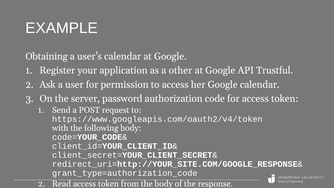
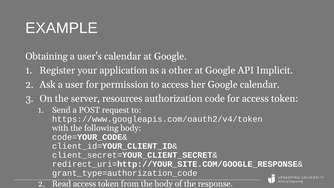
Trustful: Trustful -> Implicit (275, 70)
password: password -> resources (122, 98)
